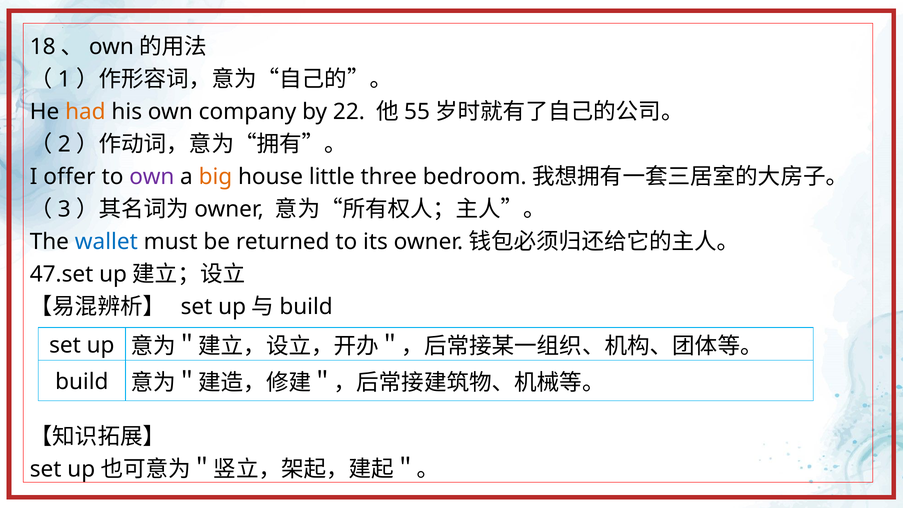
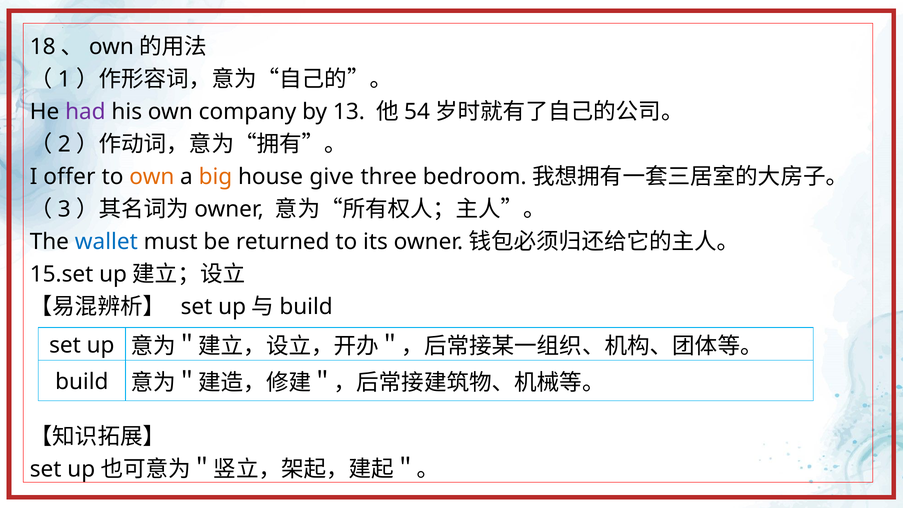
had colour: orange -> purple (85, 112)
22: 22 -> 13 (349, 112)
55: 55 -> 54 (417, 112)
own colour: purple -> orange (152, 177)
little: little -> give (332, 177)
47.set: 47.set -> 15.set (62, 274)
